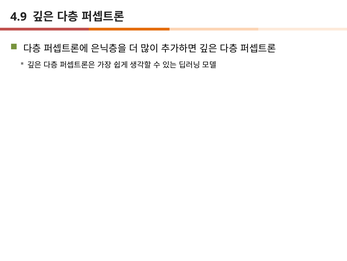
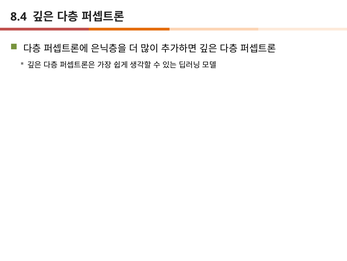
4.9: 4.9 -> 8.4 (19, 17)
